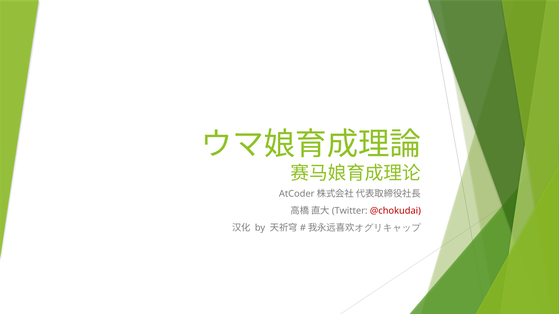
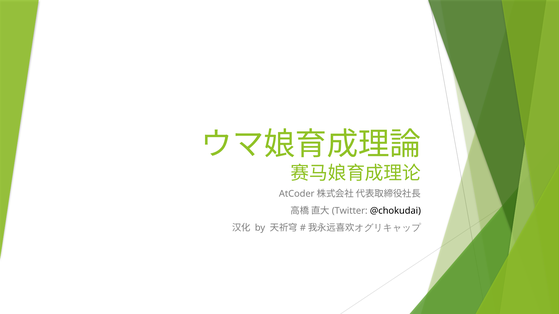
@chokudai colour: red -> black (395, 211)
